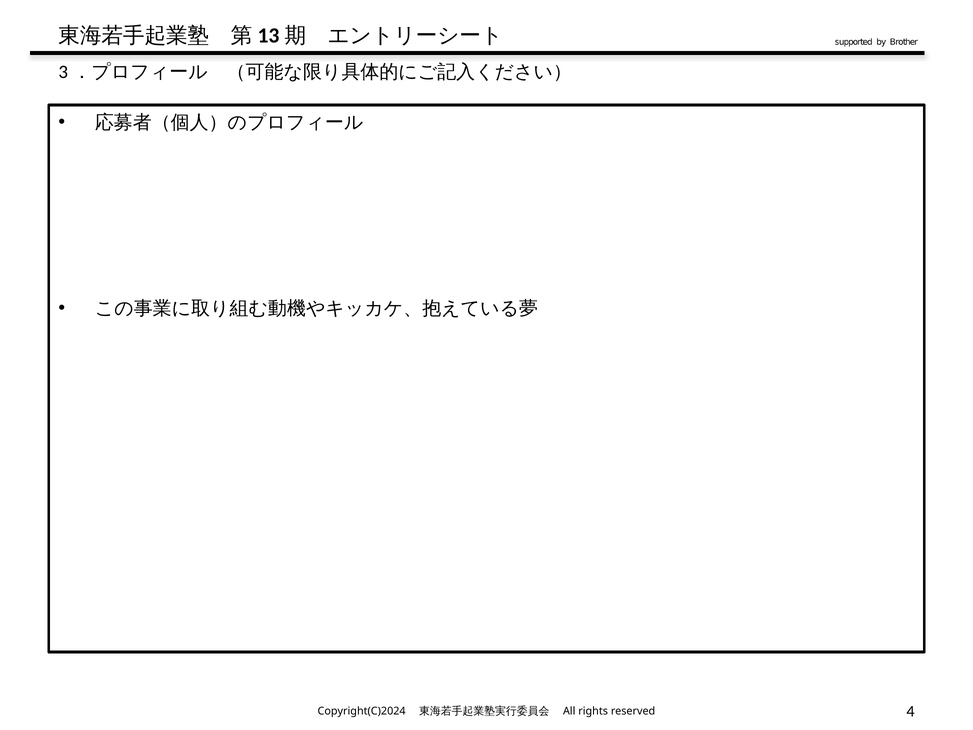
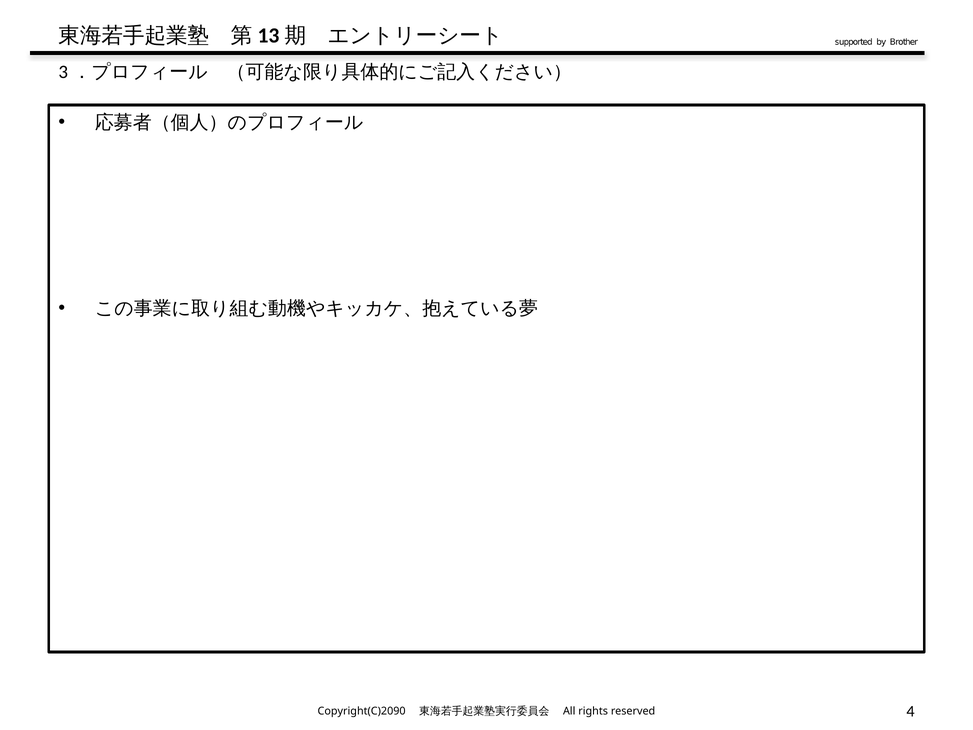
Copyright(C)2024: Copyright(C)2024 -> Copyright(C)2090 (362, 711)
